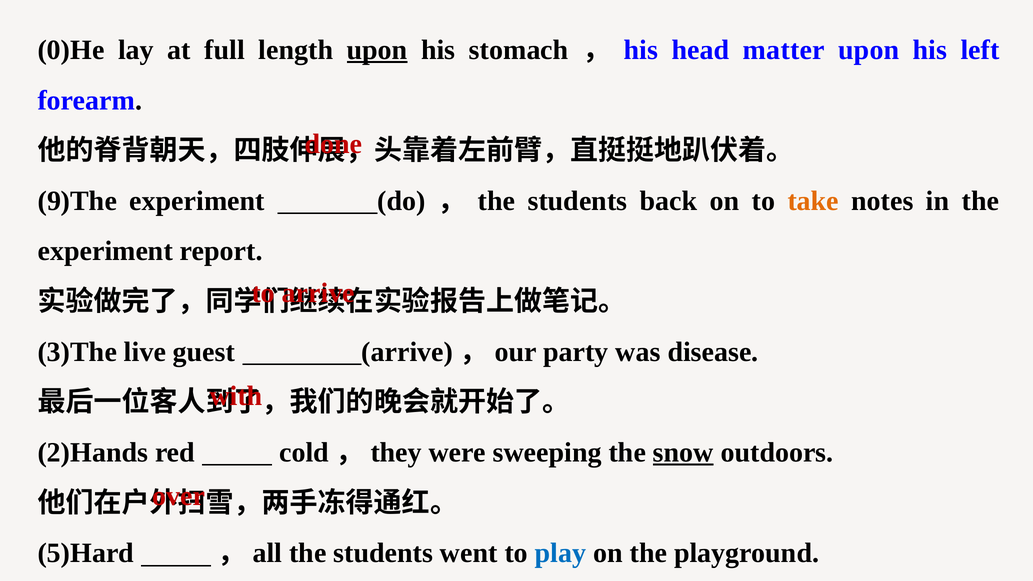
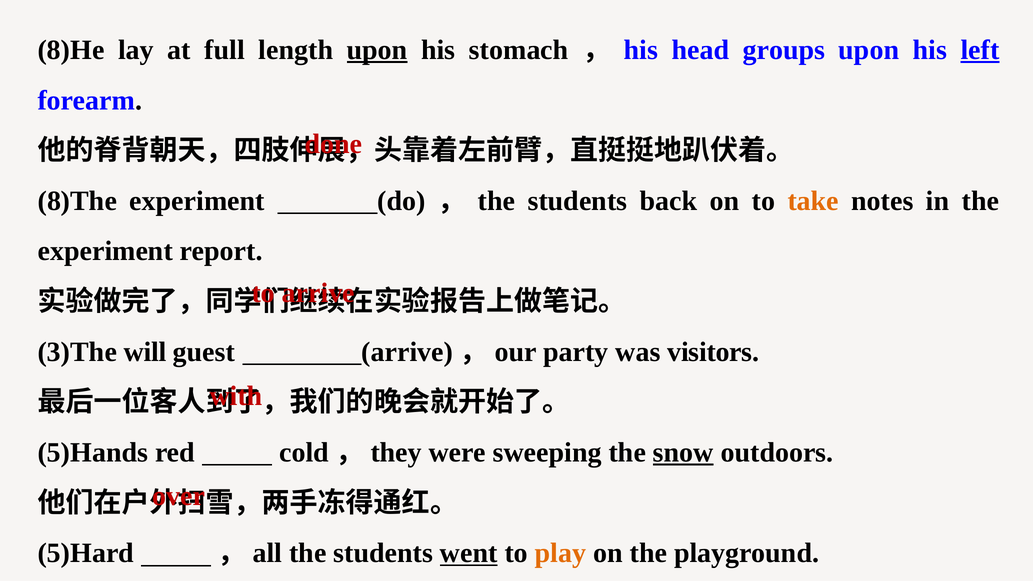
0)He: 0)He -> 8)He (71, 50)
matter: matter -> groups (784, 50)
left underline: none -> present (980, 50)
9)The: 9)The -> 8)The (77, 201)
live: live -> will (145, 352)
disease: disease -> visitors (713, 352)
2)Hands: 2)Hands -> 5)Hands (93, 453)
went underline: none -> present (469, 553)
play colour: blue -> orange (561, 553)
